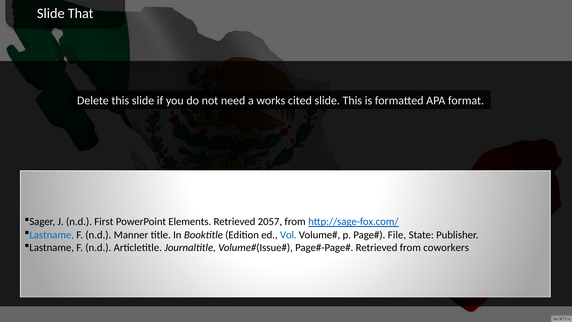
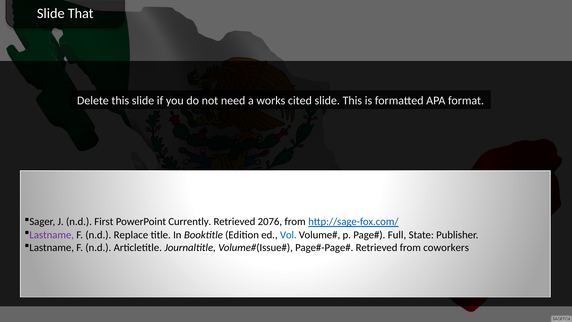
Elements: Elements -> Currently (190, 222)
2057: 2057 -> 2076 (270, 222)
Lastname colour: blue -> purple (52, 235)
Manner: Manner -> Replace (131, 235)
File: File -> Full (397, 235)
